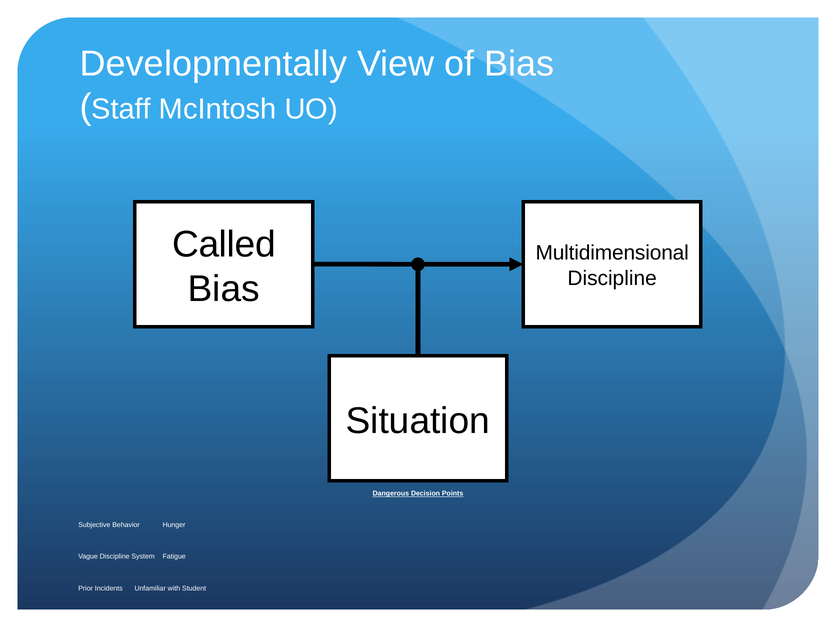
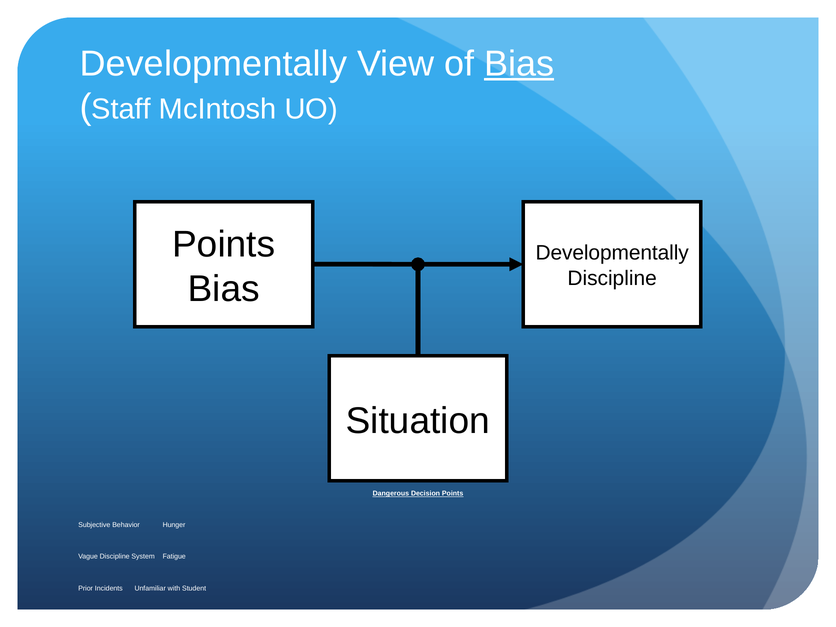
Bias underline: none -> present (519, 64)
Called: Called -> Points (224, 244)
Multidimensional: Multidimensional -> Developmentally (612, 253)
